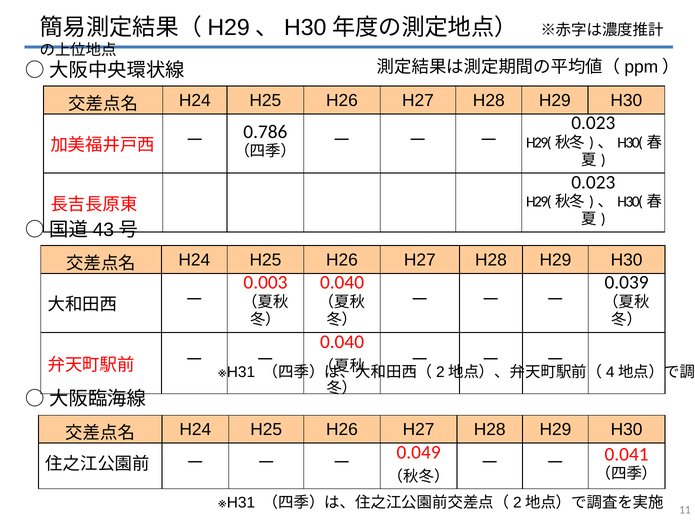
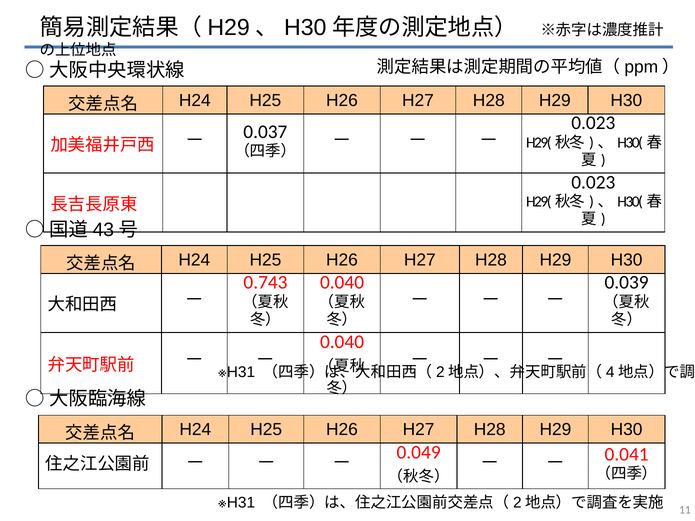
0.786: 0.786 -> 0.037 (265, 132)
0.003: 0.003 -> 0.743 (265, 283)
